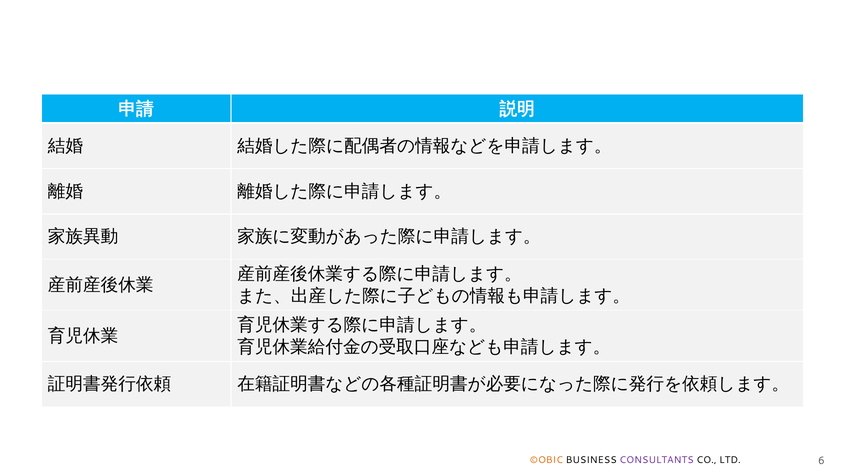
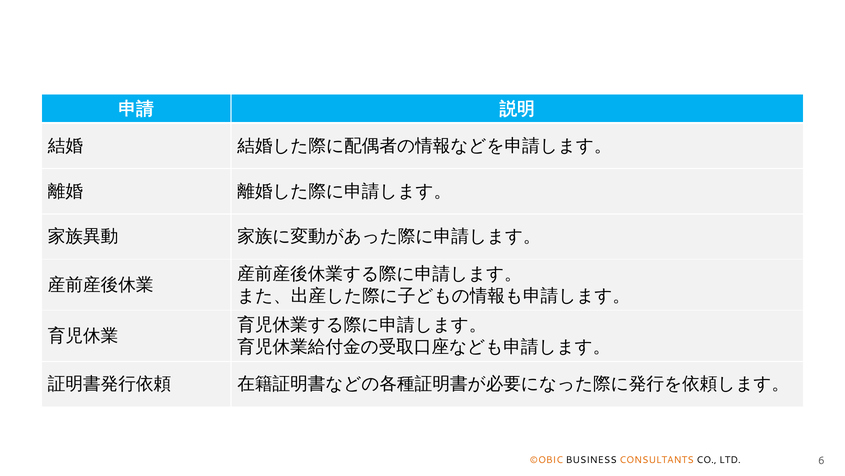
CONSULTANTS colour: purple -> orange (657, 460)
